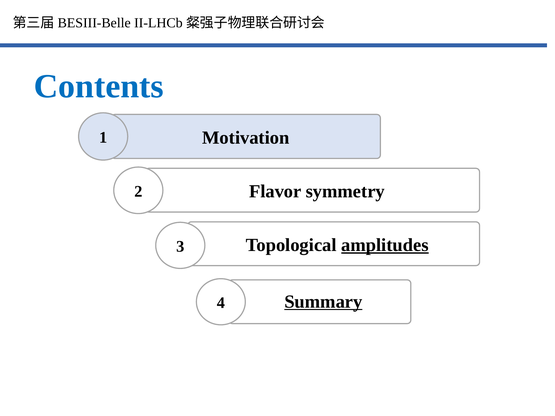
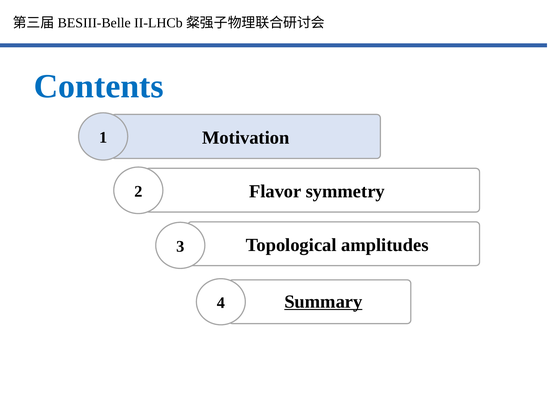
amplitudes underline: present -> none (385, 245)
